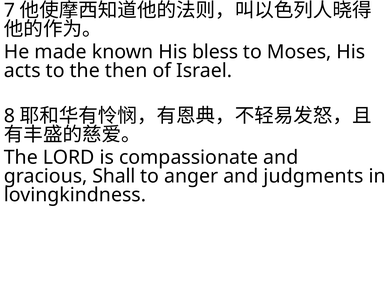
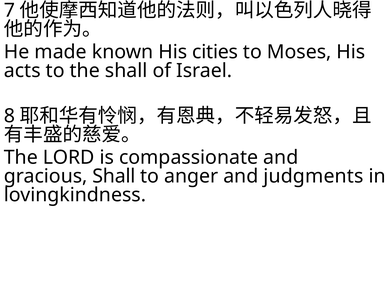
bless: bless -> cities (215, 52)
the then: then -> shall (126, 71)
